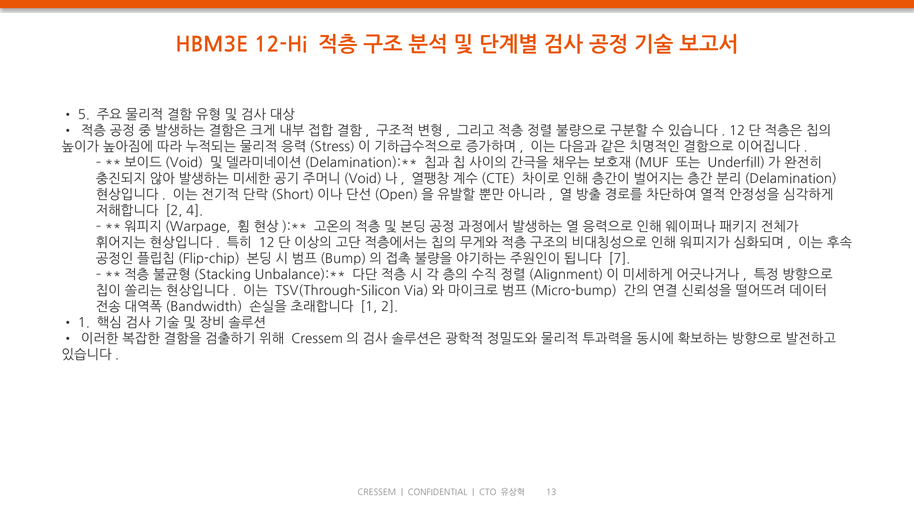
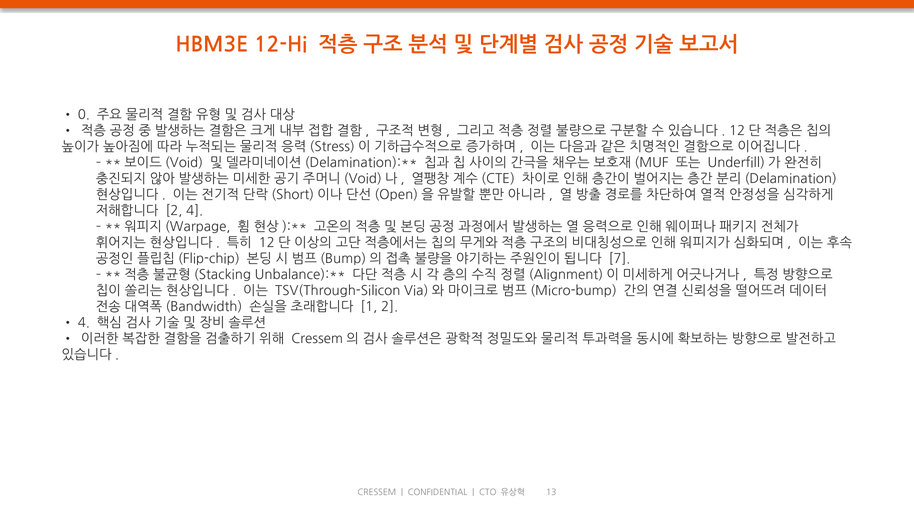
5: 5 -> 0 (84, 115)
1: 1 -> 4 (84, 323)
